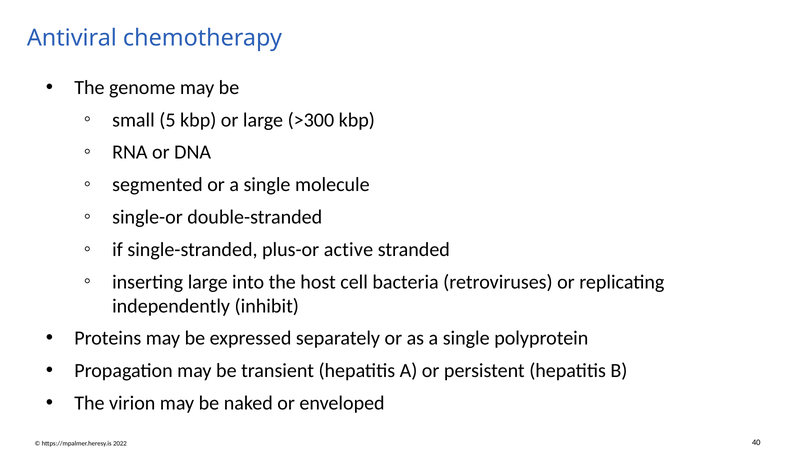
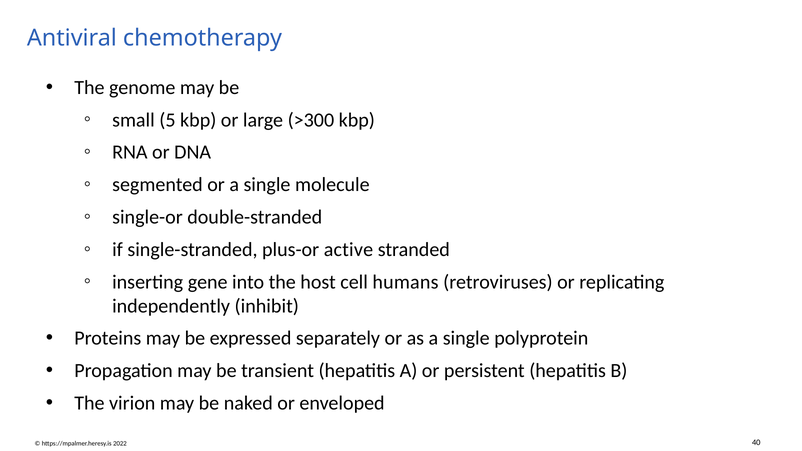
inserting large: large -> gene (208, 282)
bacteria: bacteria -> humans (405, 282)
